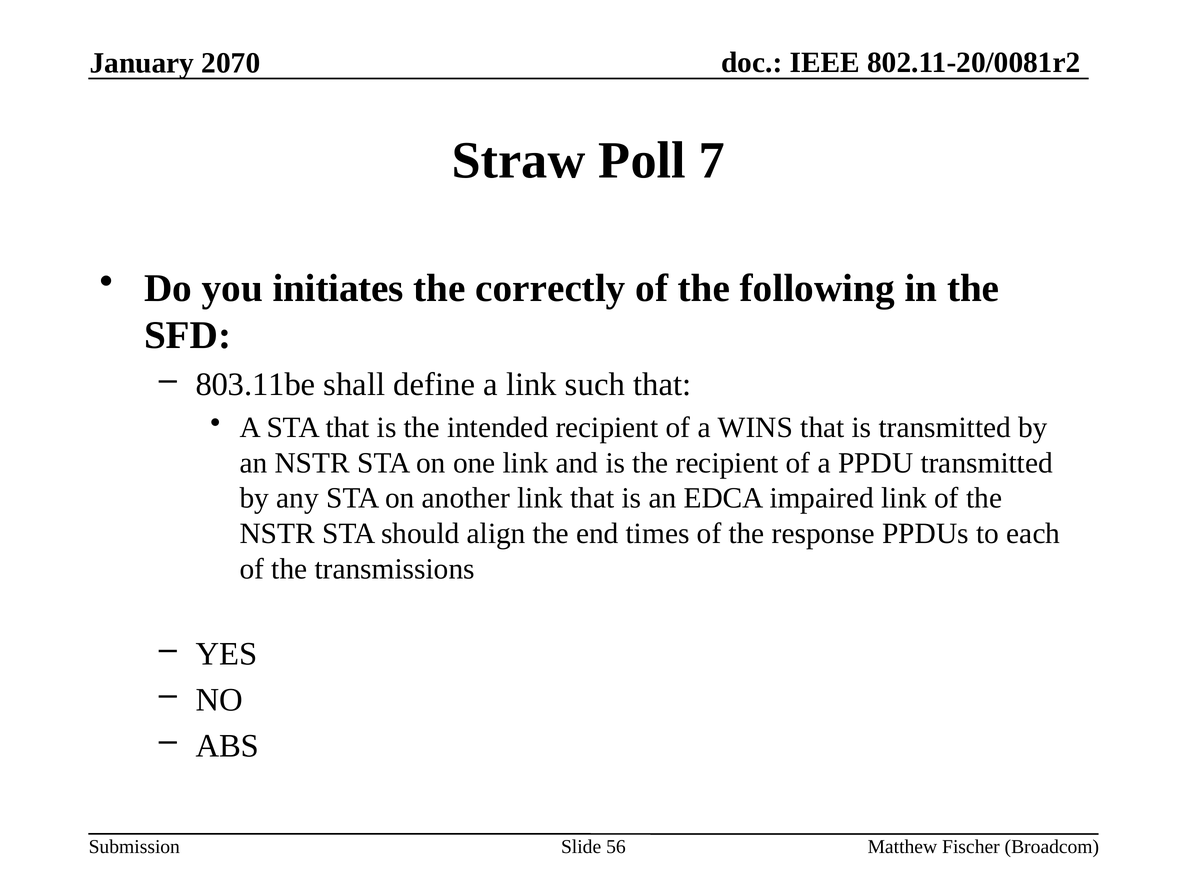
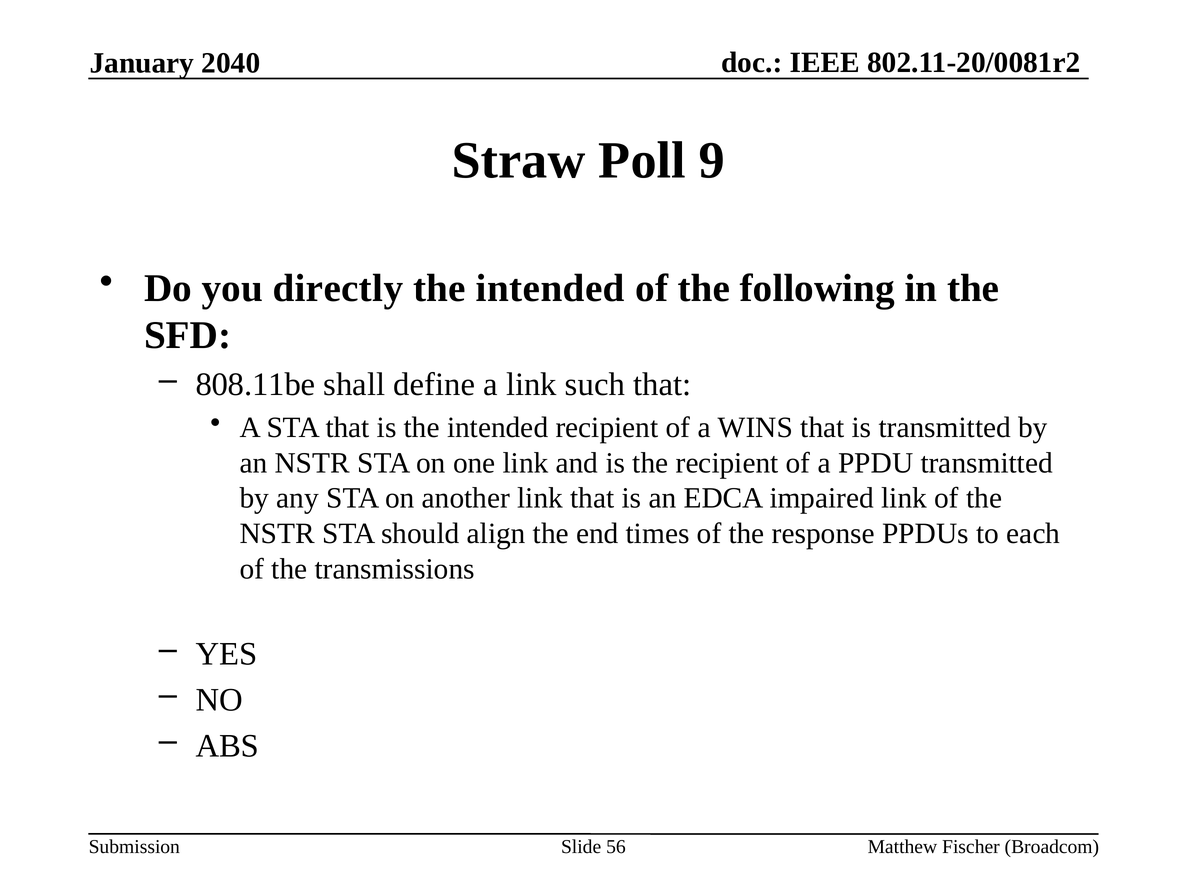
2070: 2070 -> 2040 (231, 63)
7: 7 -> 9 (712, 161)
initiates: initiates -> directly (338, 288)
correctly: correctly -> intended (550, 288)
803.11be: 803.11be -> 808.11be (255, 385)
